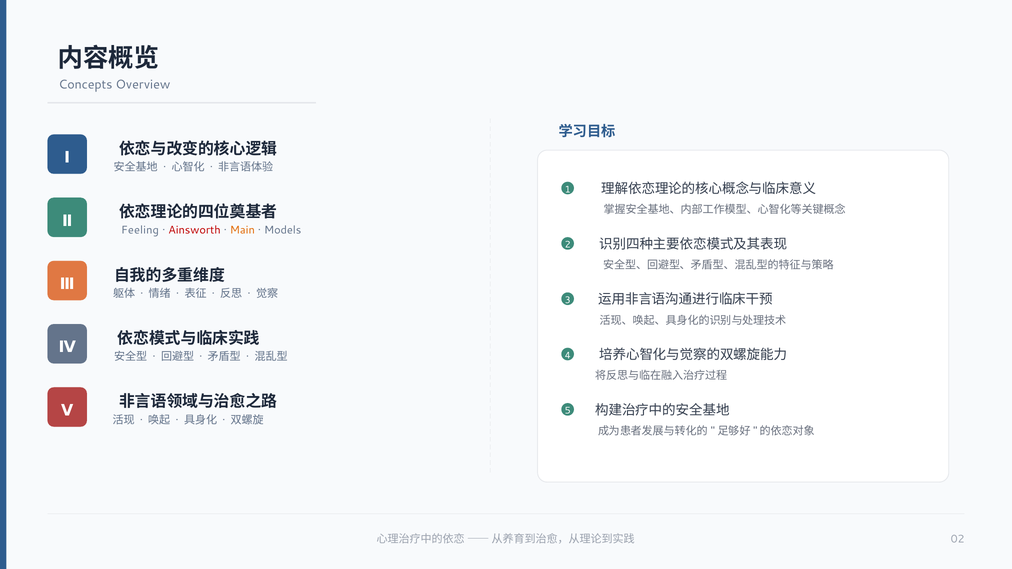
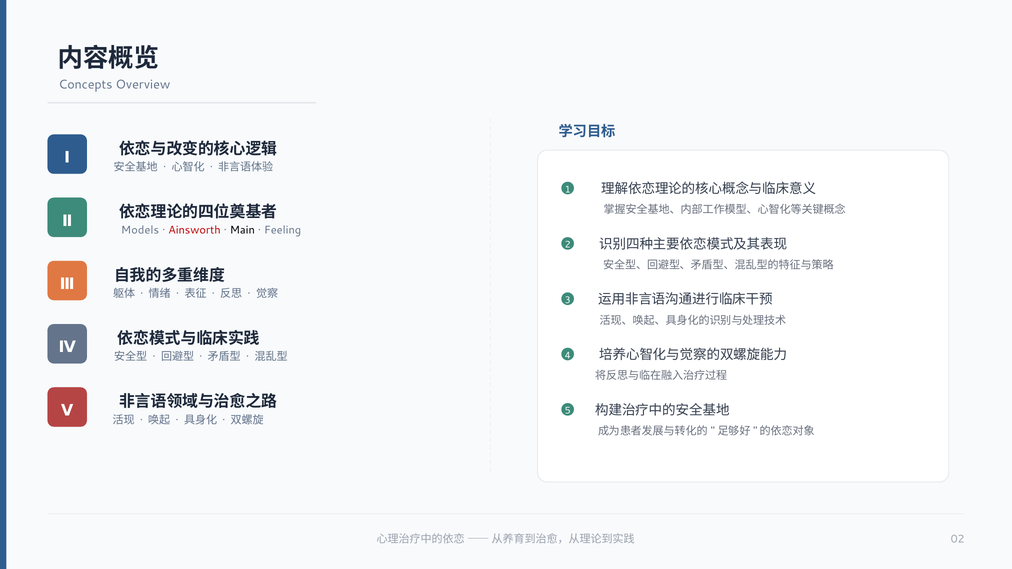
Feeling: Feeling -> Models (140, 230)
Main colour: orange -> black (242, 230)
Models: Models -> Feeling (283, 230)
